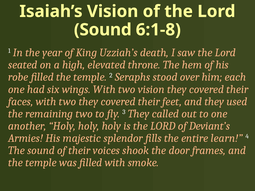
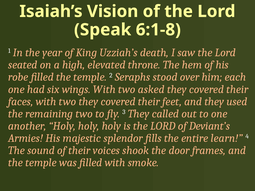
Sound: Sound -> Speak (103, 30)
two vision: vision -> asked (151, 89)
